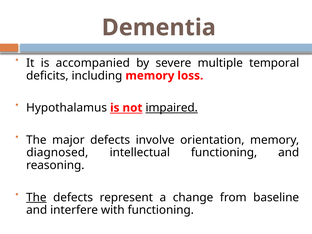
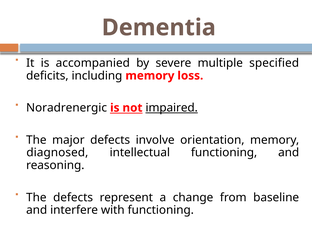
temporal: temporal -> specified (274, 63)
Hypothalamus: Hypothalamus -> Noradrenergic (67, 108)
The underline: present -> none (36, 197)
